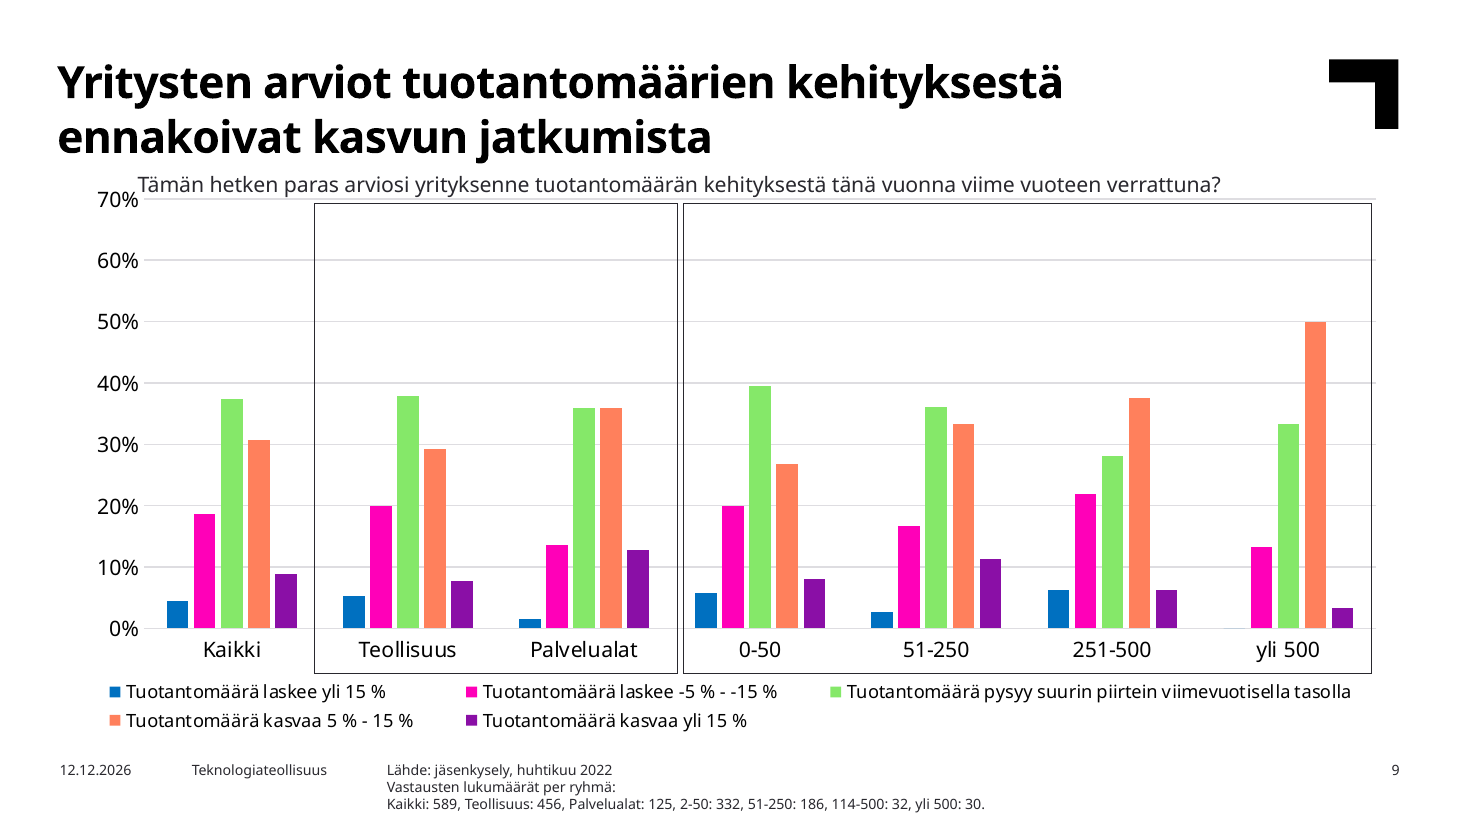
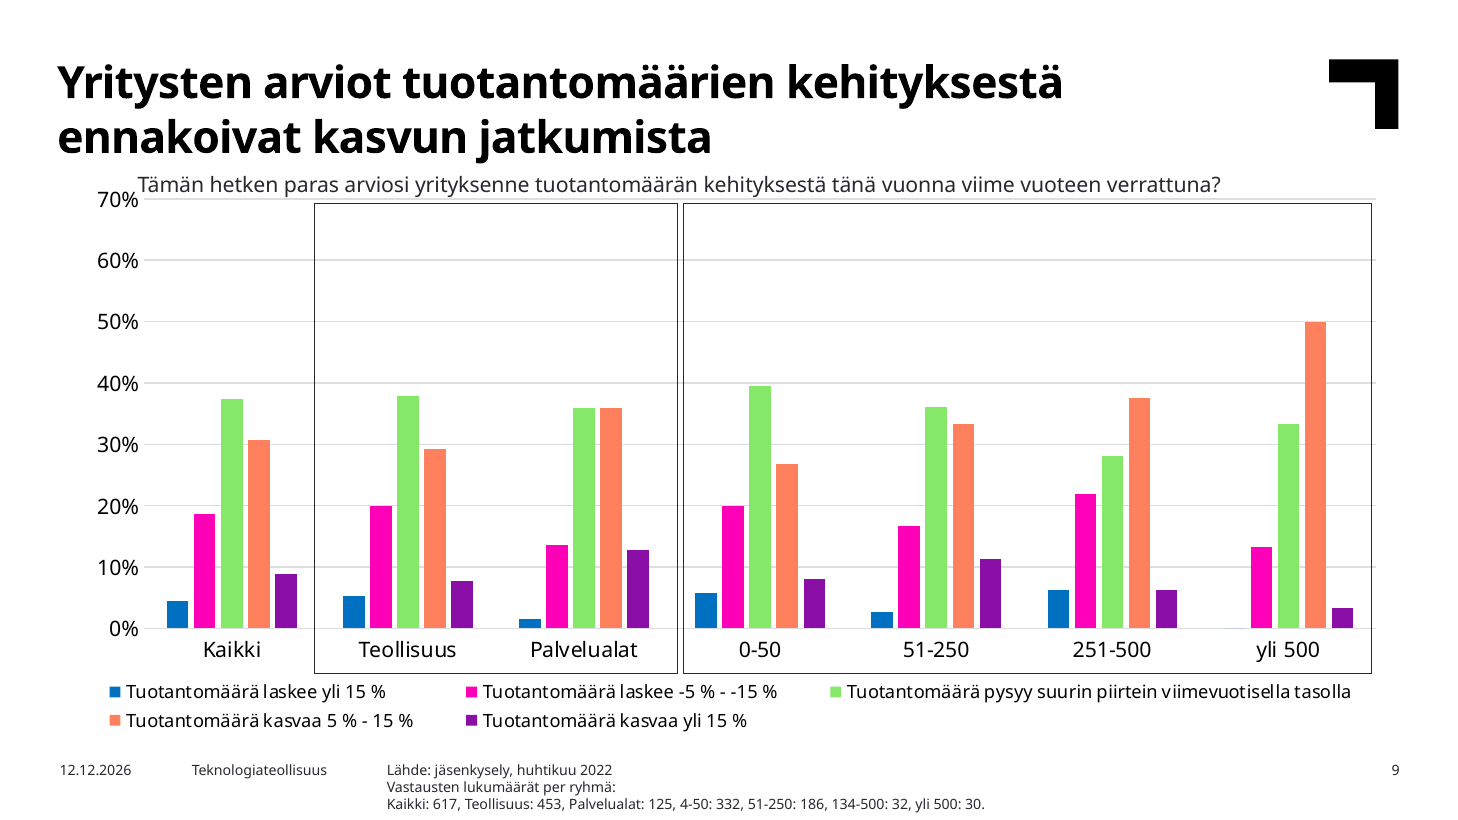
589: 589 -> 617 (447, 805)
456: 456 -> 453 (551, 805)
2-50: 2-50 -> 4-50 (696, 805)
114-500: 114-500 -> 134-500 (860, 805)
